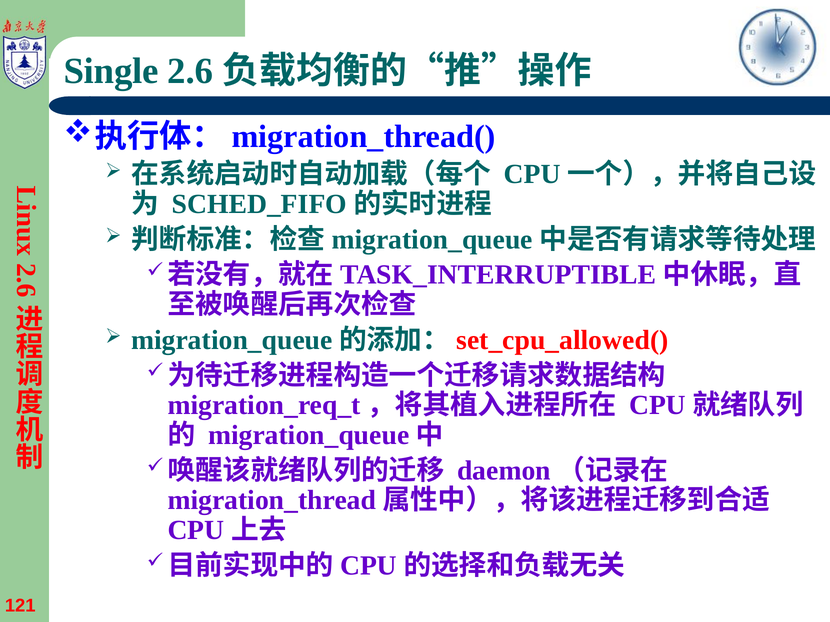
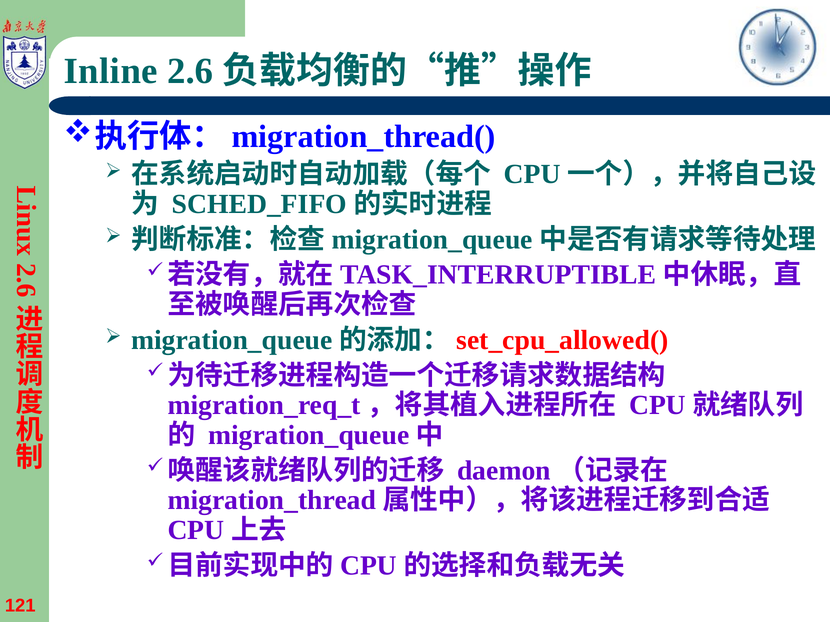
Single: Single -> Inline (111, 71)
